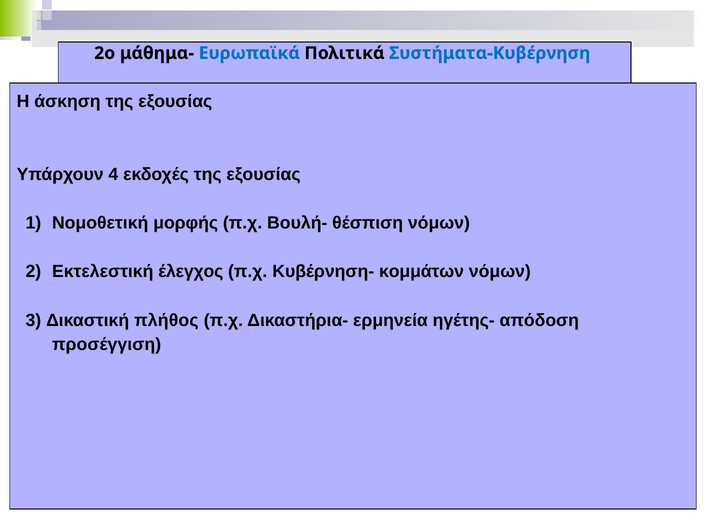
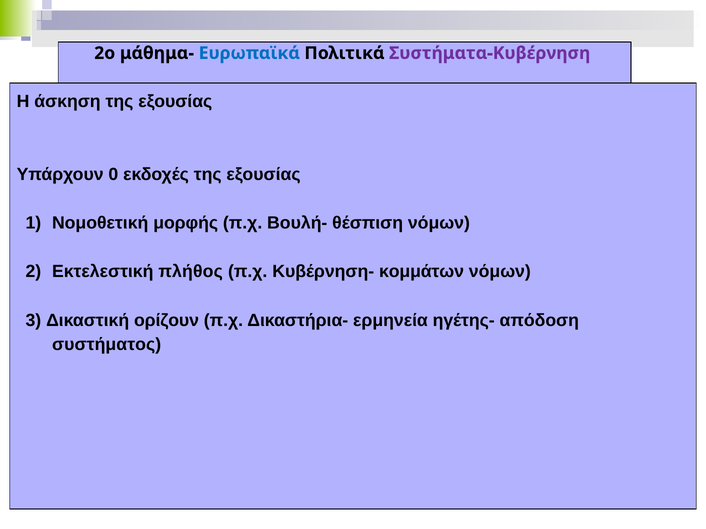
Συστήματα-Κυβέρνηση colour: blue -> purple (490, 53)
4: 4 -> 0 (113, 175)
έλεγχος: έλεγχος -> πλήθος (191, 272)
πλήθος: πλήθος -> ορίζουν (167, 321)
προσέγγιση: προσέγγιση -> συστήματος (107, 345)
